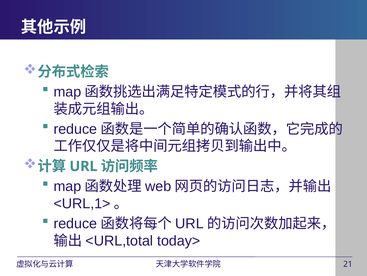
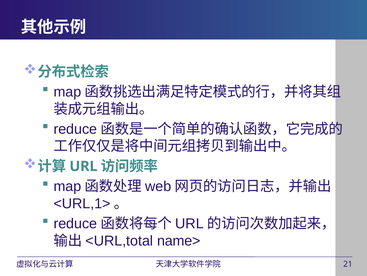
today>: today> -> name> (179, 240)
